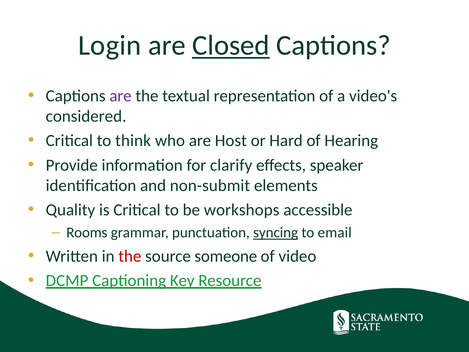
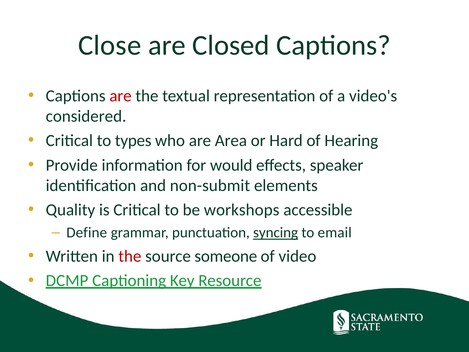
Login: Login -> Close (110, 45)
Closed underline: present -> none (231, 45)
are colour: purple -> red (121, 96)
think: think -> types (133, 141)
Host: Host -> Area (231, 141)
clarify: clarify -> would (231, 165)
Rooms: Rooms -> Define (87, 232)
